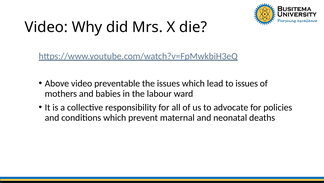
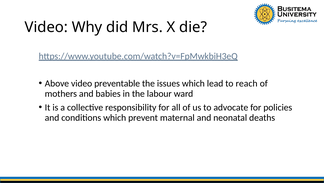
to issues: issues -> reach (247, 83)
